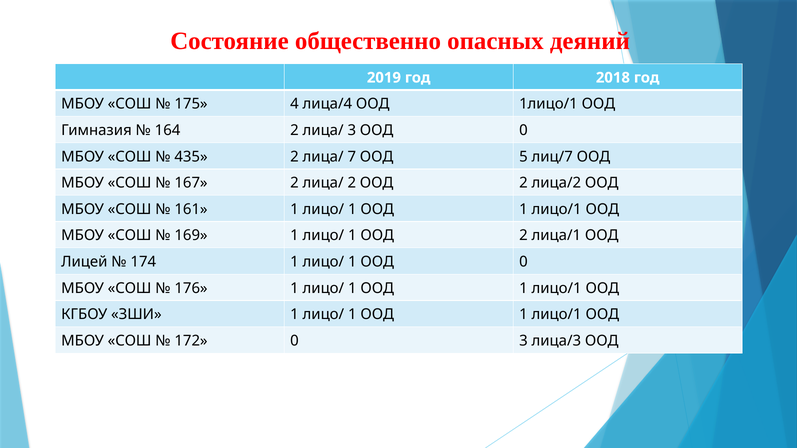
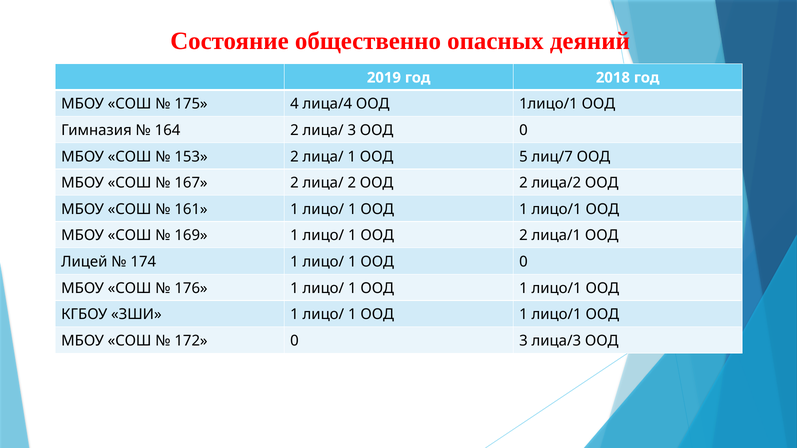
435: 435 -> 153 (191, 157)
лица/ 7: 7 -> 1 (352, 157)
